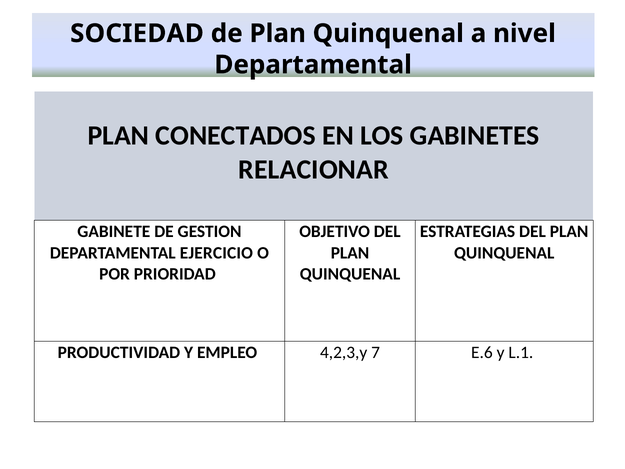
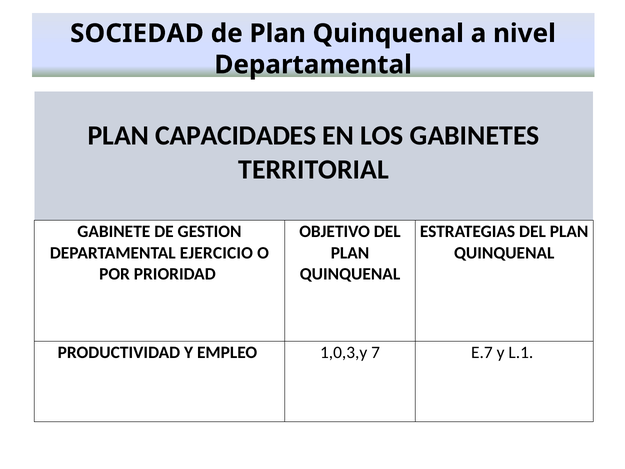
CONECTADOS: CONECTADOS -> CAPACIDADES (236, 135)
RELACIONAR: RELACIONAR -> TERRITORIAL (314, 169)
4,2,3,y: 4,2,3,y -> 1,0,3,y (344, 352)
E.6: E.6 -> E.7 (482, 352)
